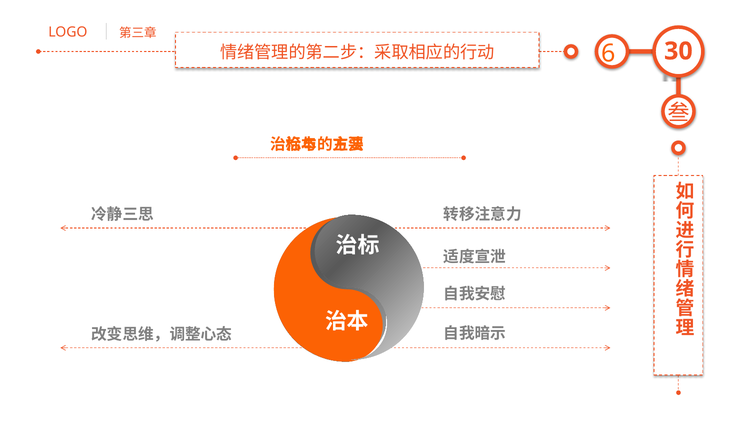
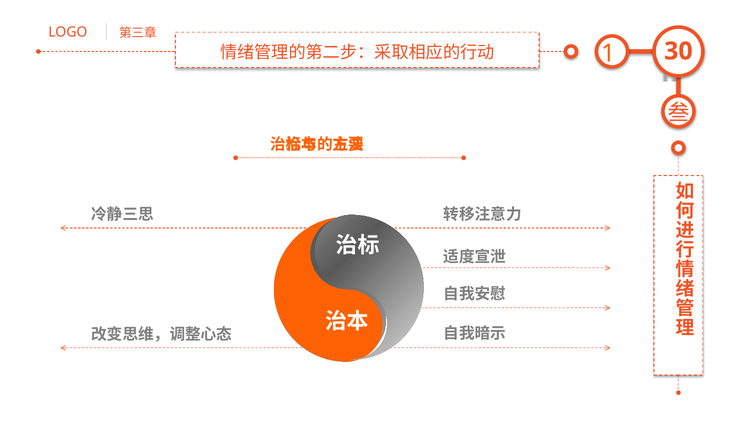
6: 6 -> 1 (608, 53)
